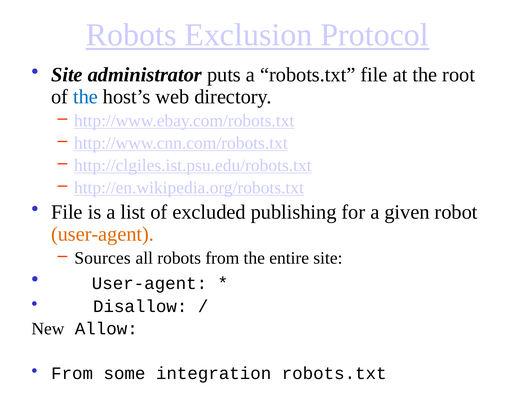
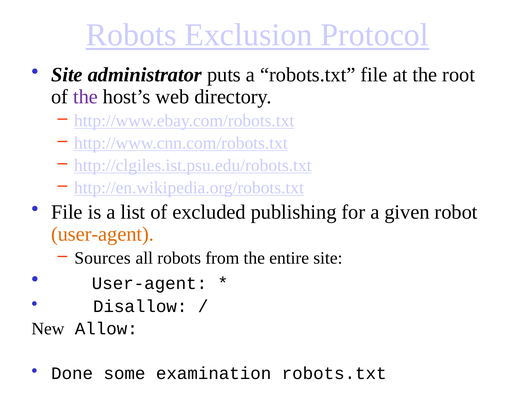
the colour: blue -> purple (86, 97)
From: From -> Done (72, 374)
integration: integration -> examination (214, 374)
